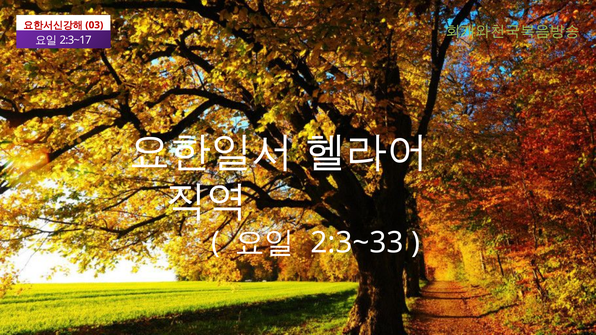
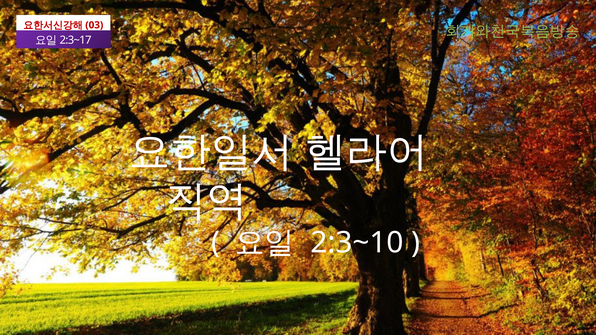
2:3~33: 2:3~33 -> 2:3~10 (357, 243)
